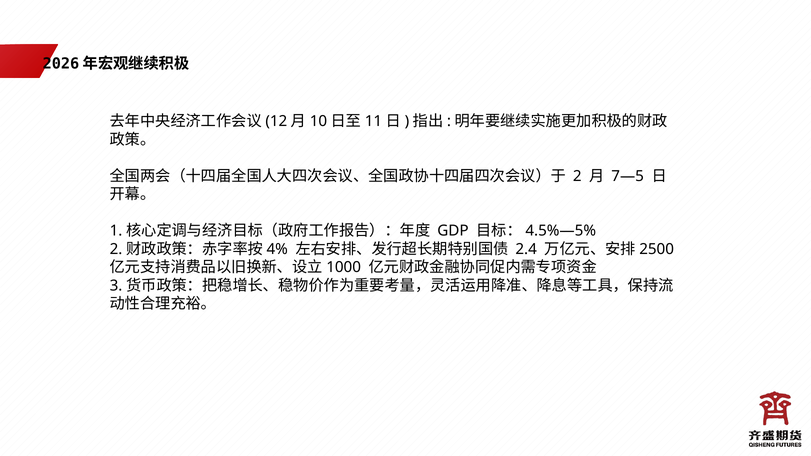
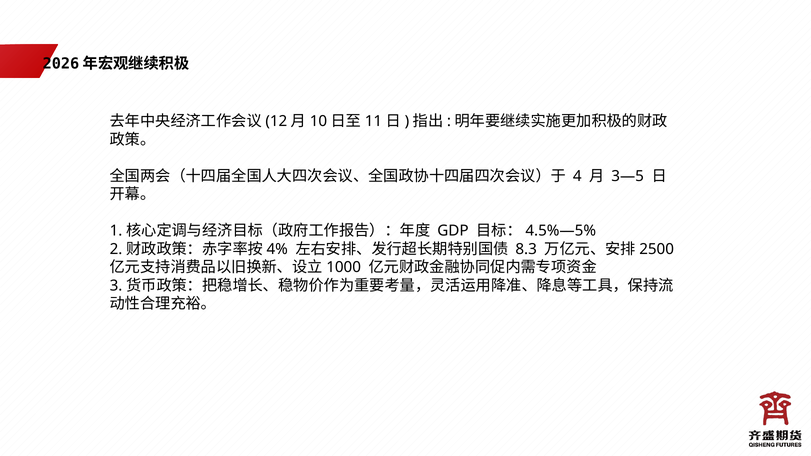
2: 2 -> 4 (577, 176)
7—5: 7—5 -> 3—5 (628, 176)
2.4: 2.4 -> 8.3 (526, 249)
